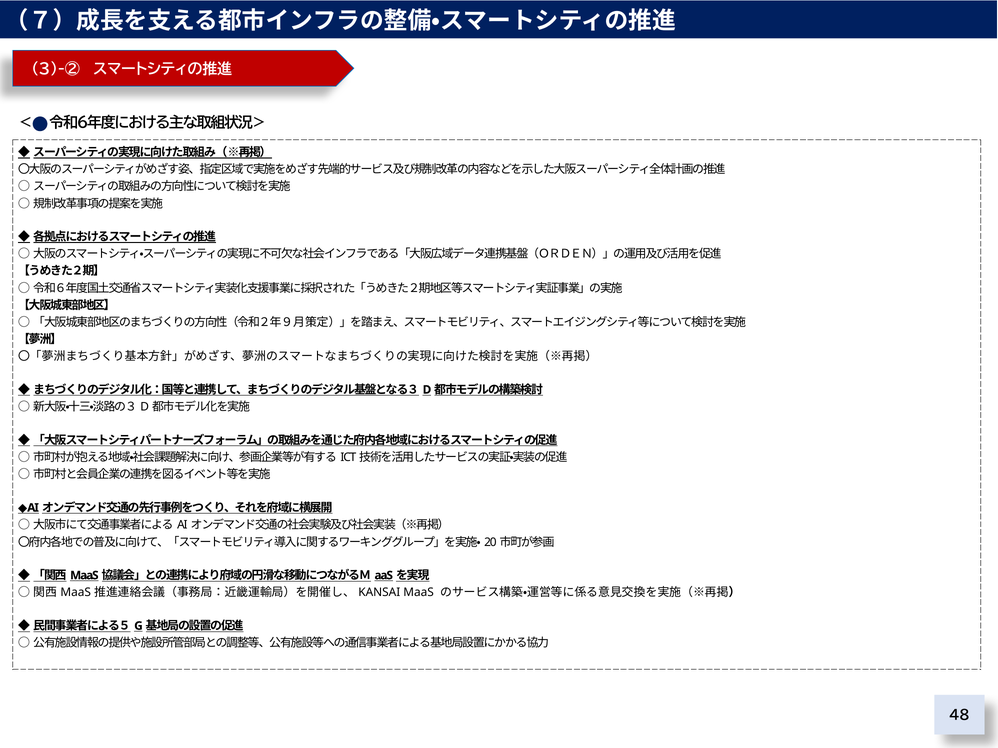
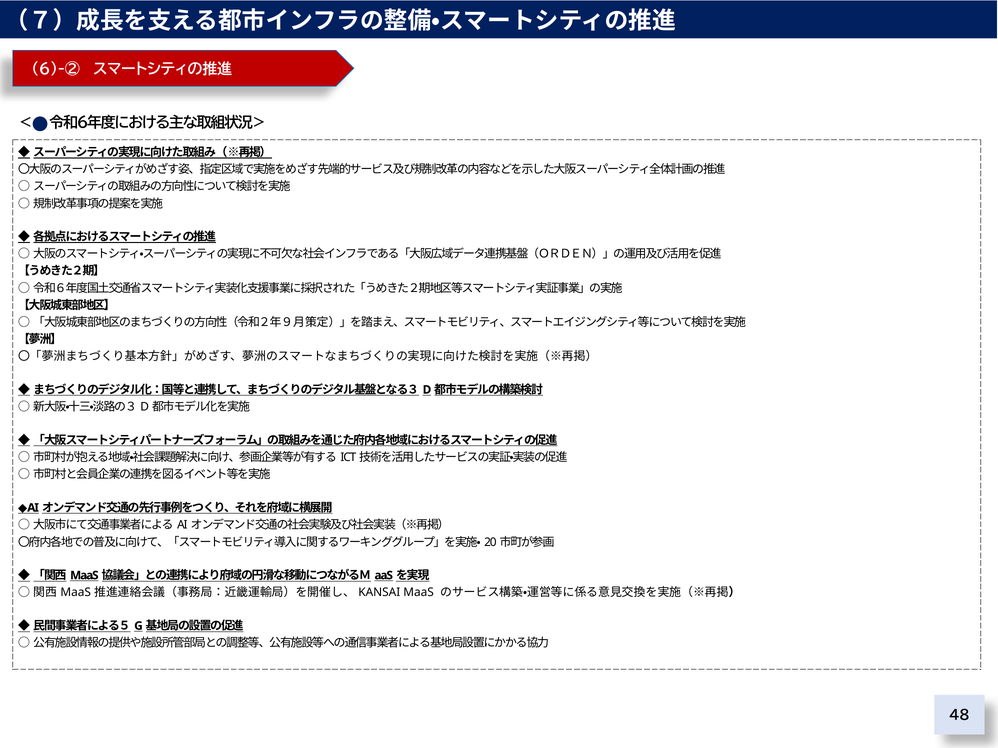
3)-②: 3)-② -> 6)-② (56, 69)
